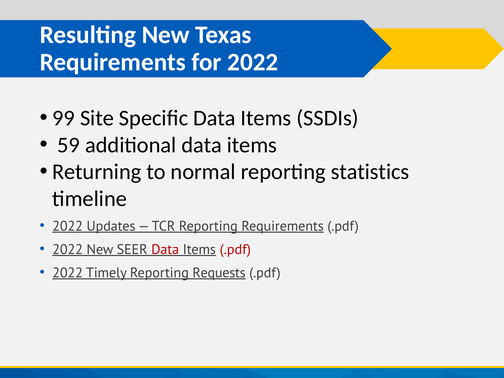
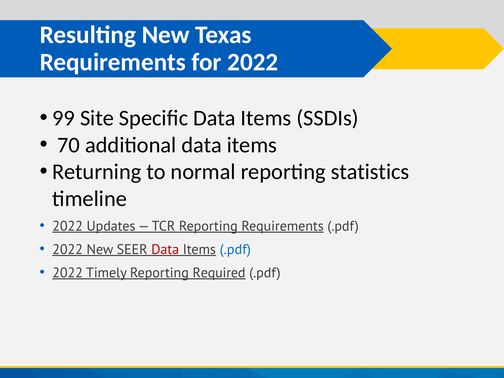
59: 59 -> 70 (69, 145)
.pdf colour: red -> blue (235, 249)
Requests: Requests -> Required (219, 273)
